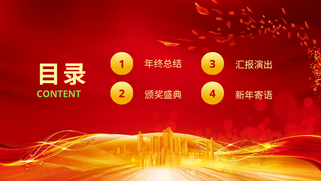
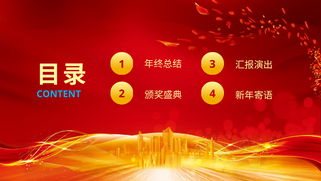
CONTENT colour: light green -> light blue (59, 94)
